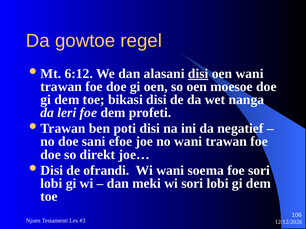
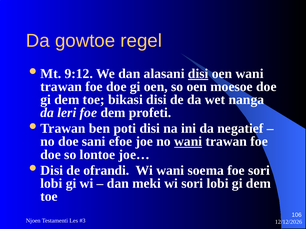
6:12: 6:12 -> 9:12 (79, 74)
wani underline: none -> present (188, 142)
direkt: direkt -> lontoe (97, 155)
